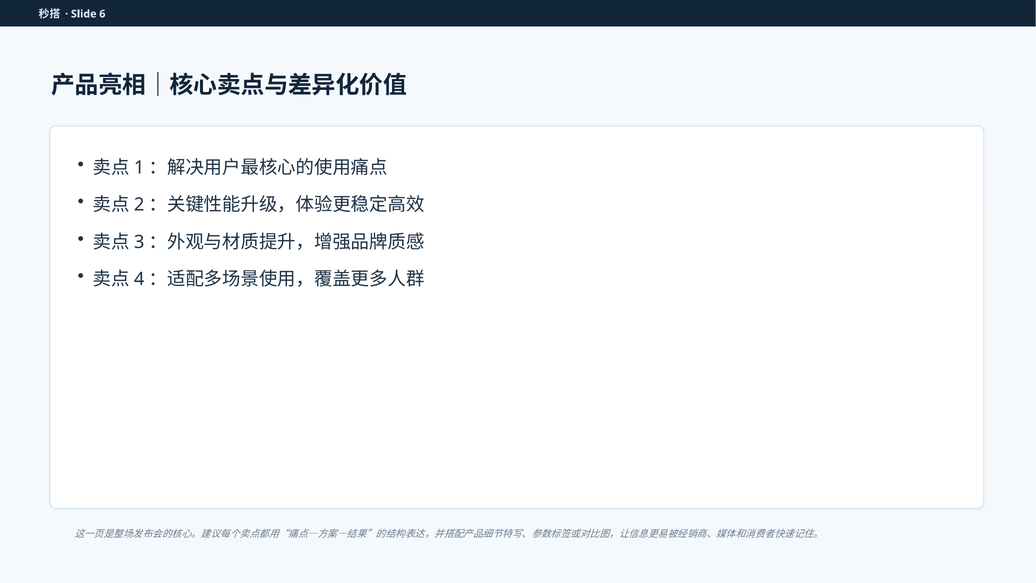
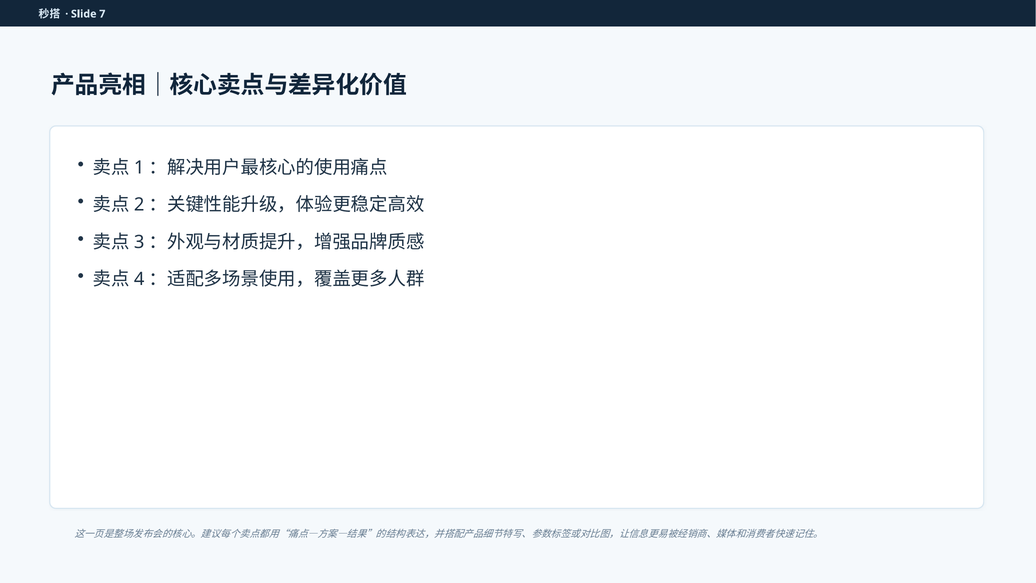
6: 6 -> 7 (102, 14)
